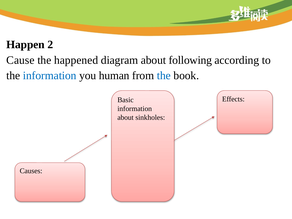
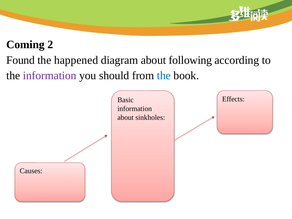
Happen: Happen -> Coming (25, 45)
Cause: Cause -> Found (21, 60)
information colour: blue -> purple (50, 76)
human: human -> should (114, 76)
